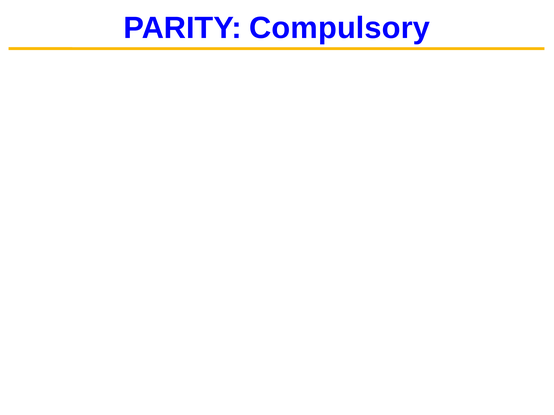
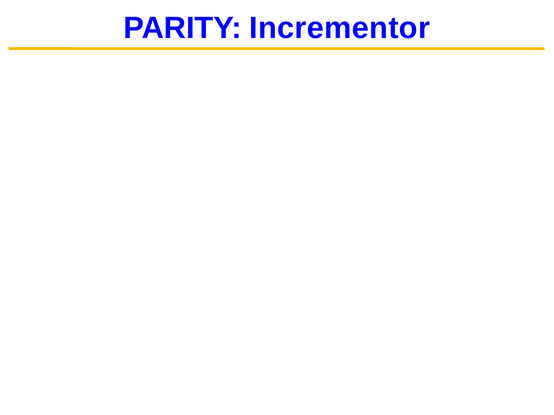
Compulsory: Compulsory -> Incrementor (340, 28)
